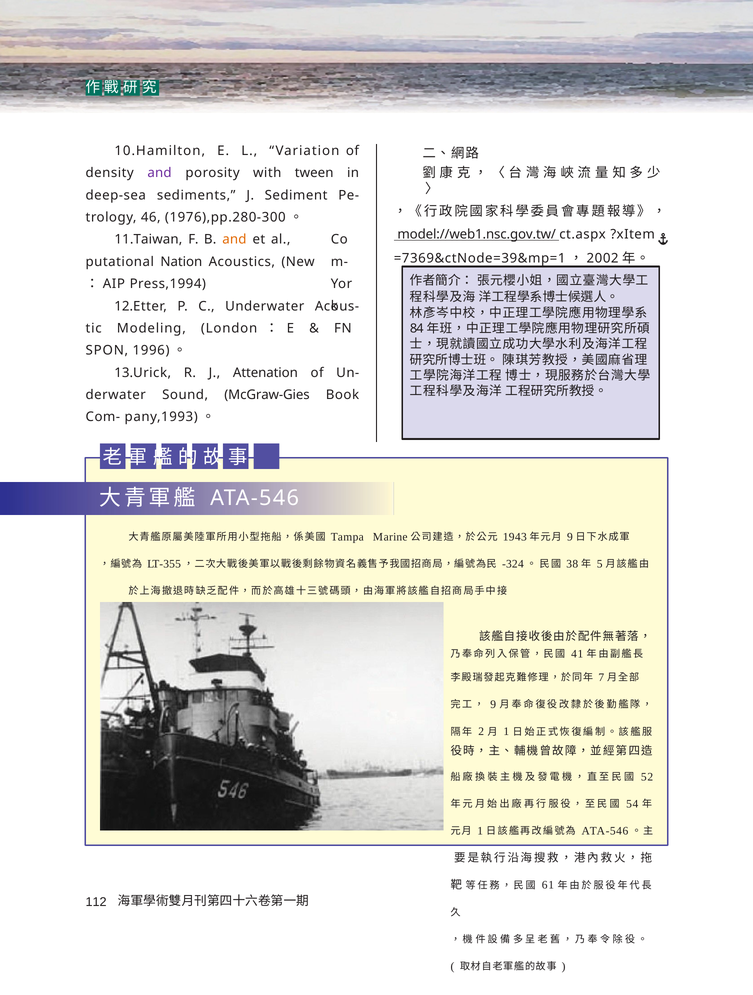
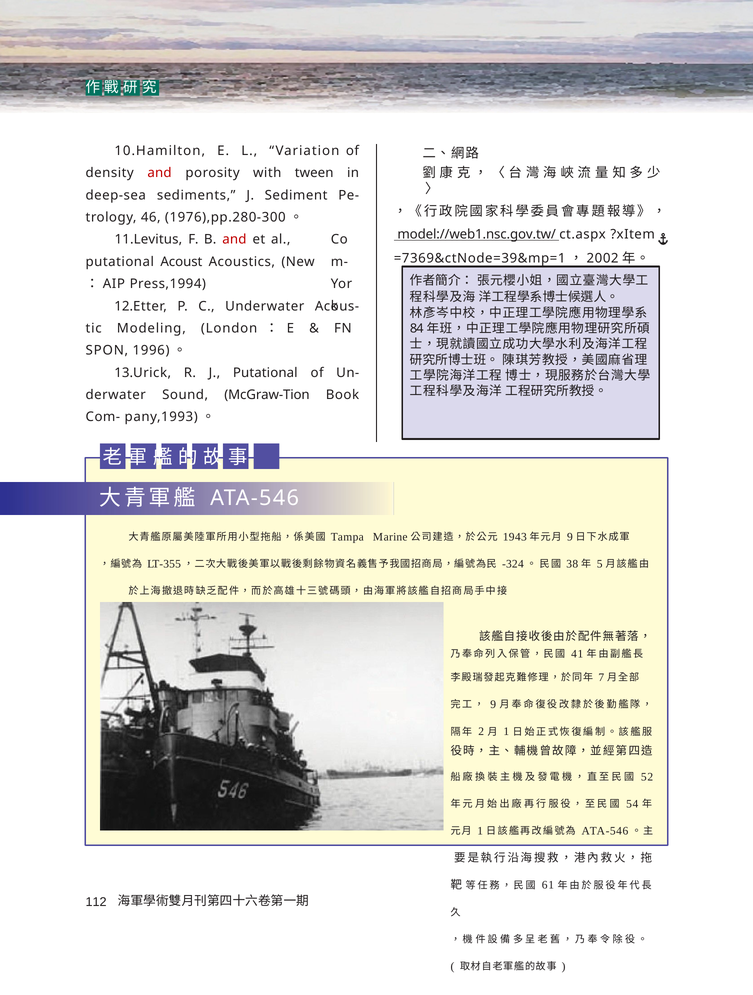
and colour: purple -> red (160, 173)
11.Taiwan: 11.Taiwan -> 11.Levitus (148, 240)
and colour: orange -> red (234, 240)
Nation: Nation -> Acoust (181, 262)
J Attenation: Attenation -> Putational (265, 373)
McGraw-Gies: McGraw-Gies -> McGraw-Tion (267, 395)
